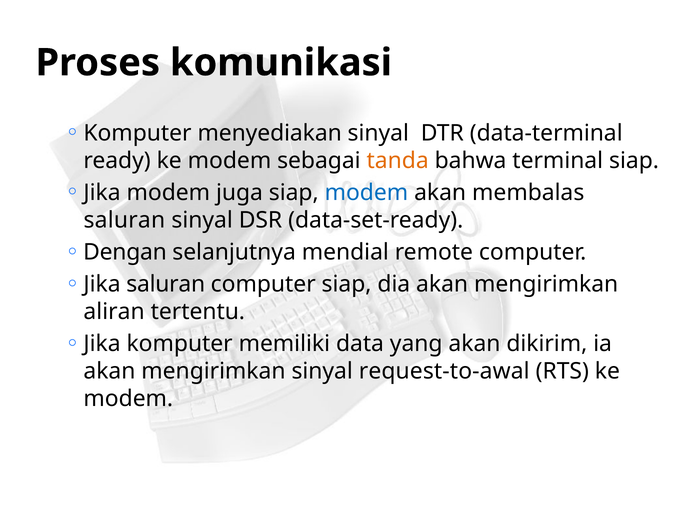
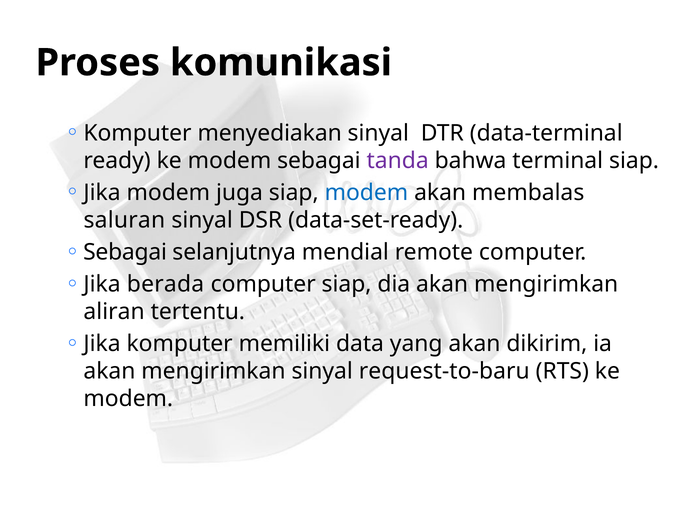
tanda colour: orange -> purple (398, 161)
Dengan: Dengan -> Sebagai (125, 252)
Jika saluran: saluran -> berada (166, 284)
request-to-awal: request-to-awal -> request-to-baru (444, 371)
